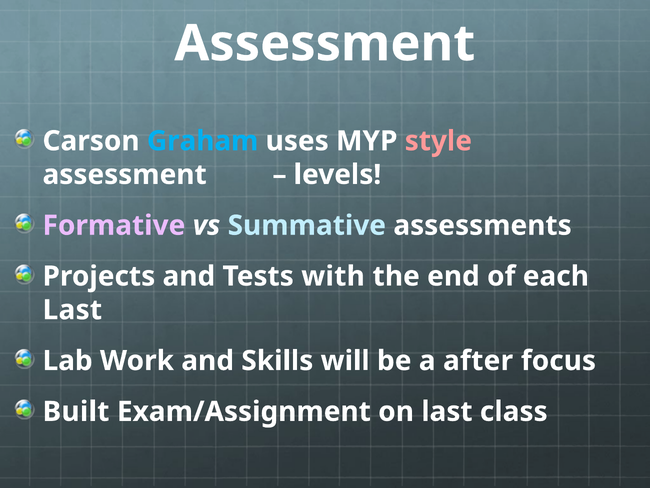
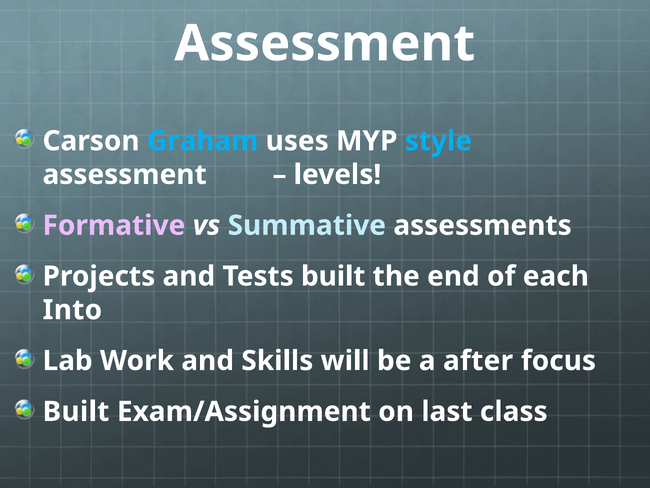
style colour: pink -> light blue (438, 141)
Tests with: with -> built (333, 276)
Last: Last -> Into (72, 310)
